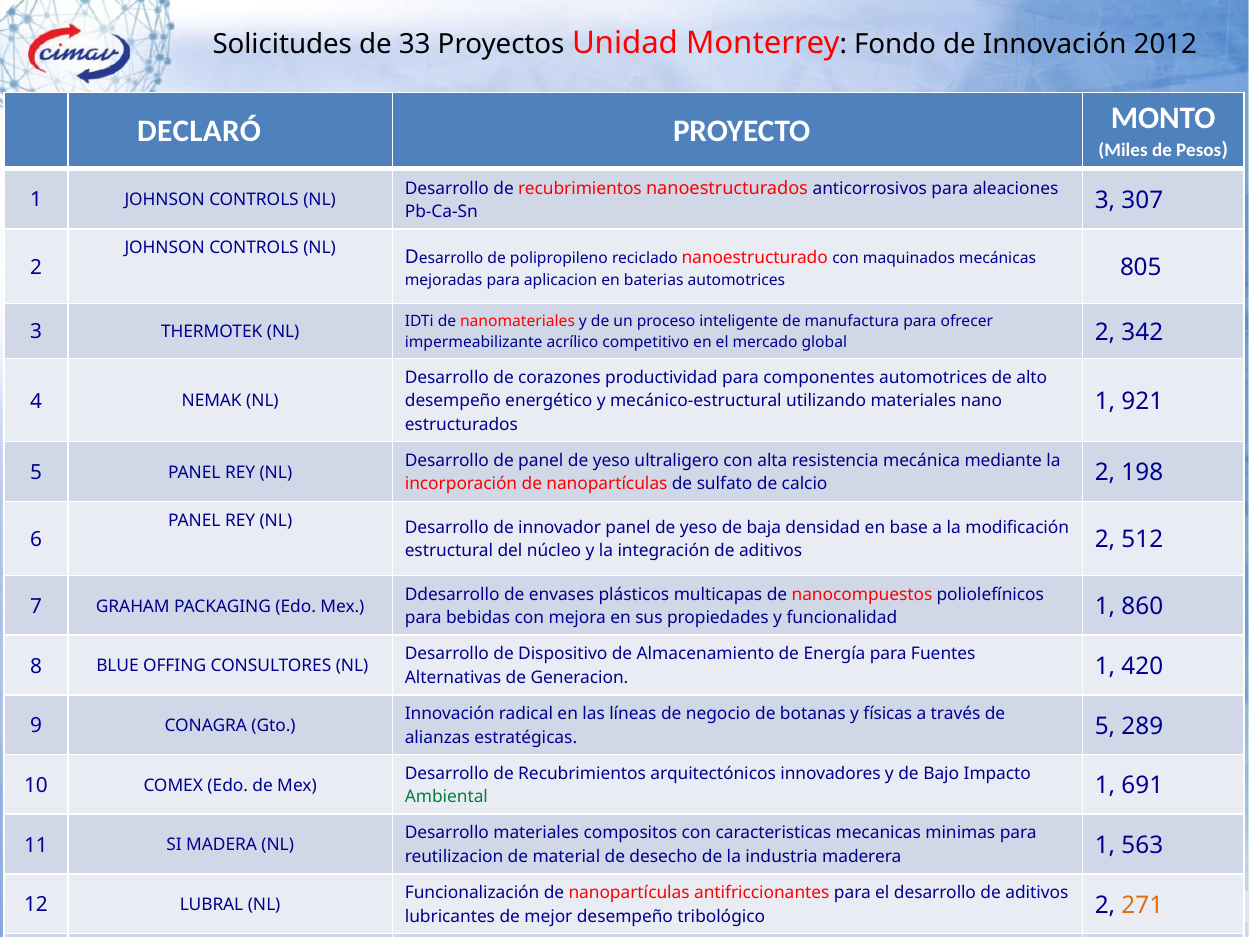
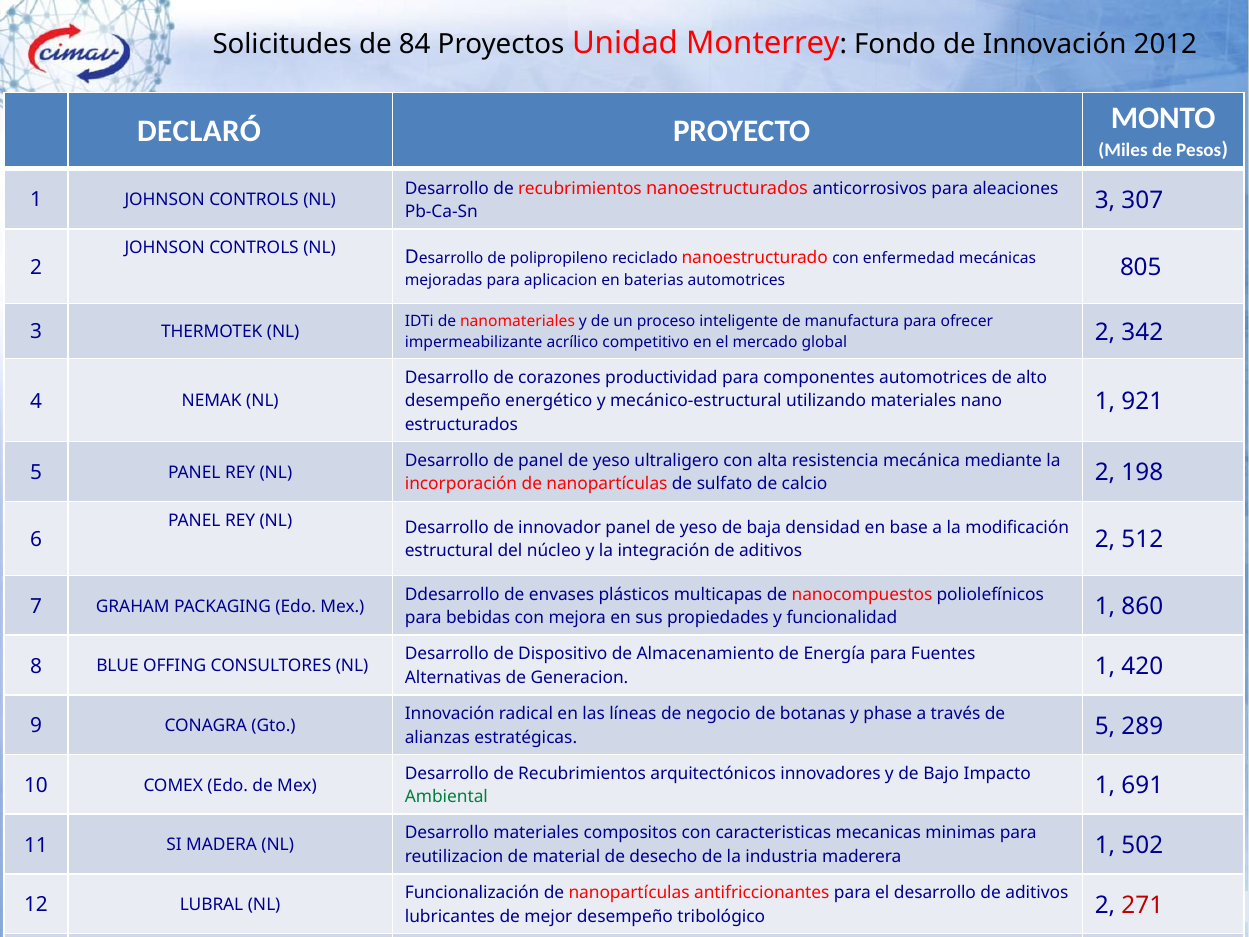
33: 33 -> 84 (415, 44)
maquinados: maquinados -> enfermedad (909, 258)
físicas: físicas -> phase (888, 714)
563: 563 -> 502 (1142, 845)
271 colour: orange -> red (1142, 905)
